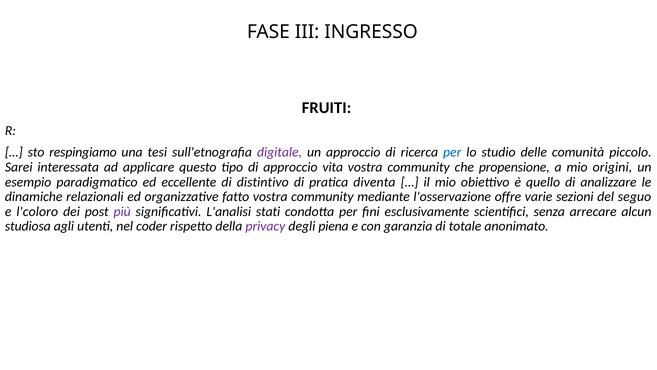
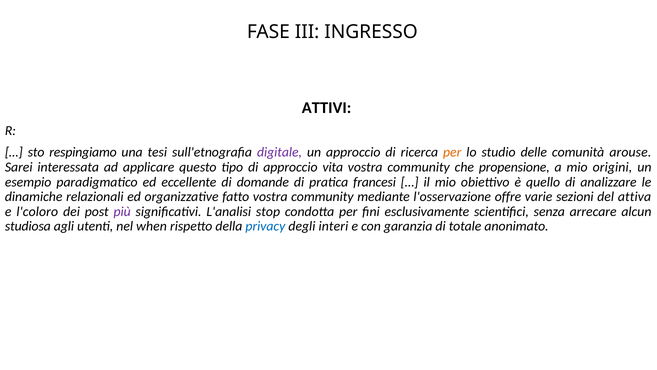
FRUITI: FRUITI -> ATTIVI (327, 108)
per colour: blue -> orange (452, 152)
piccolo: piccolo -> arouse (630, 152)
distintivo: distintivo -> domande (263, 182)
diventa: diventa -> francesi (375, 182)
seguo: seguo -> attiva (635, 197)
stati: stati -> stop (268, 211)
coder: coder -> when (151, 226)
privacy colour: purple -> blue (265, 226)
piena: piena -> interi (333, 226)
